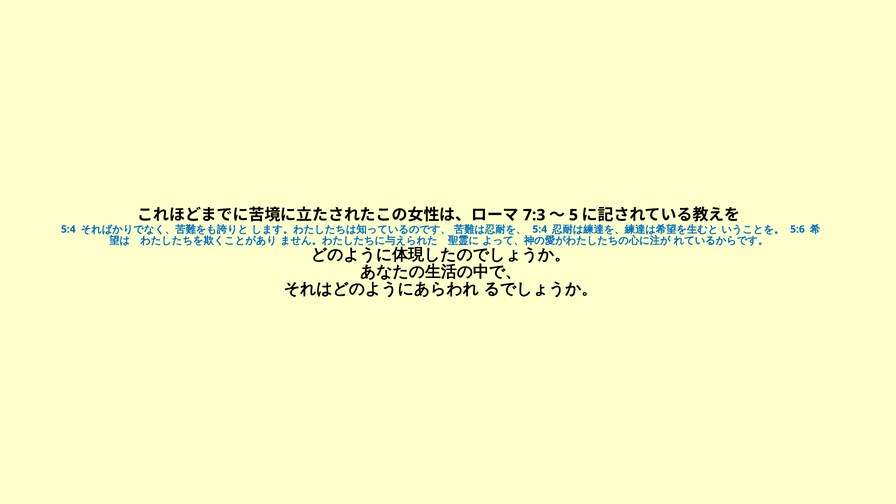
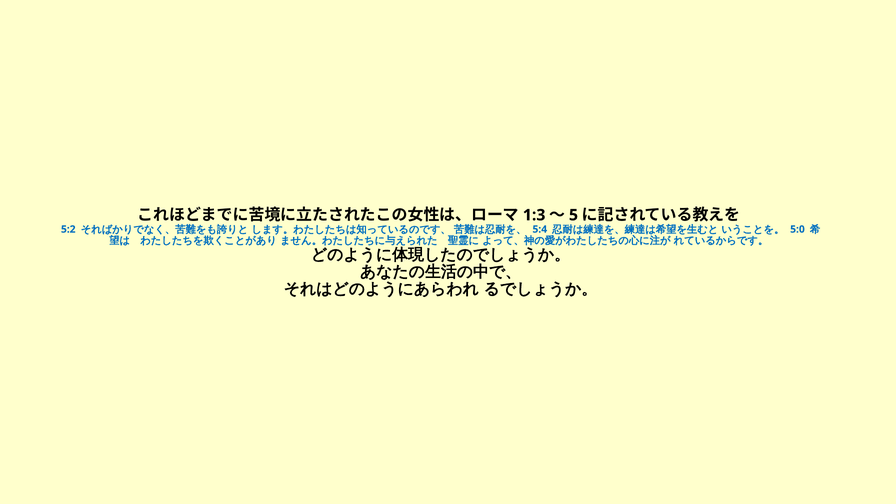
7:3: 7:3 -> 1:3 (534, 215)
5:4: 5:4 -> 5:2 (68, 229)
5:6: 5:6 -> 5:0 (797, 229)
